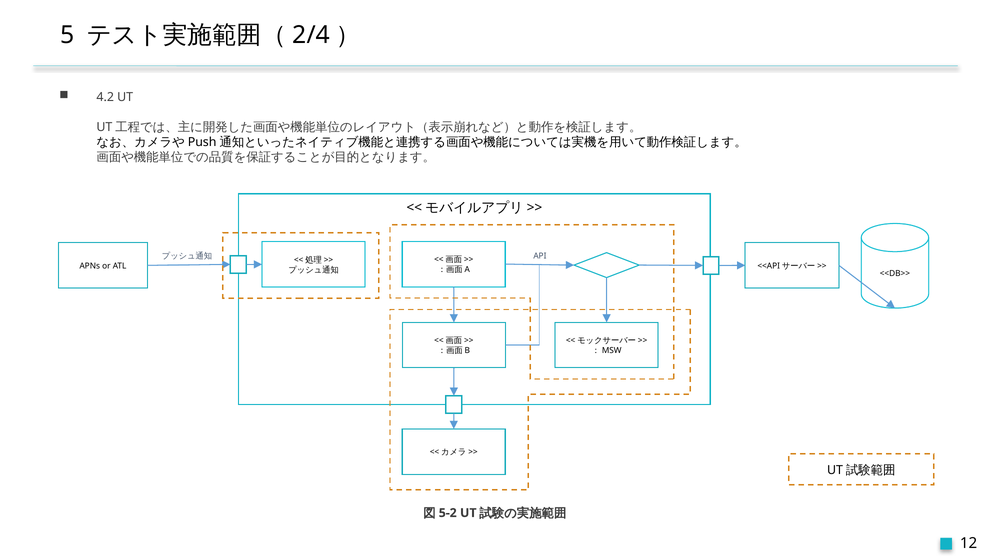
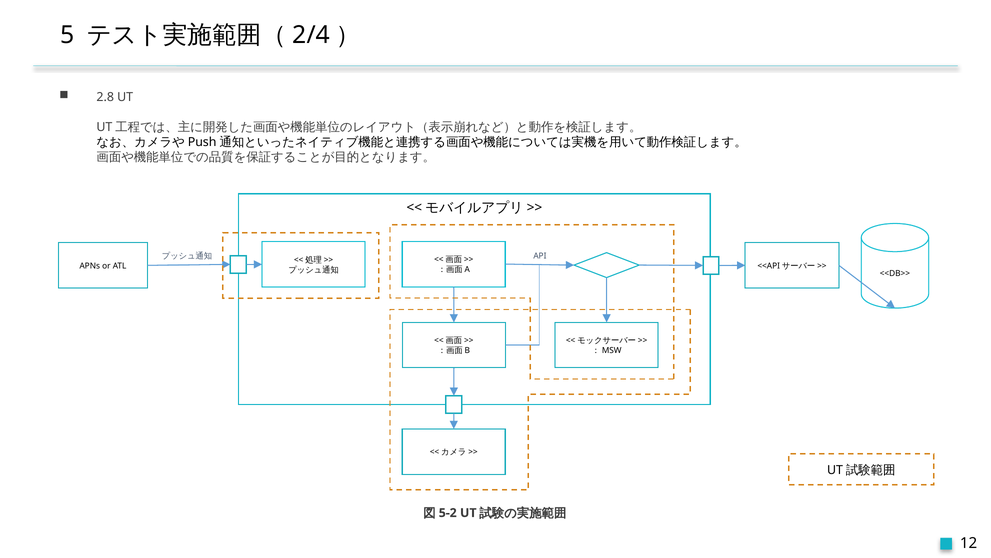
4.2: 4.2 -> 2.8 (105, 97)
